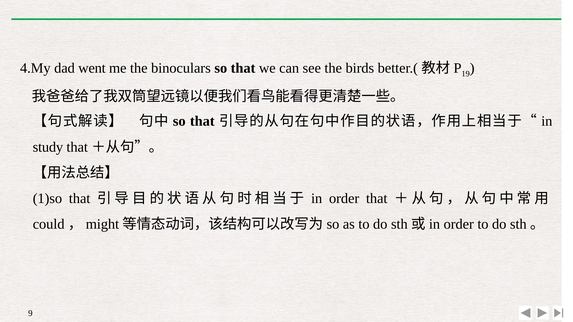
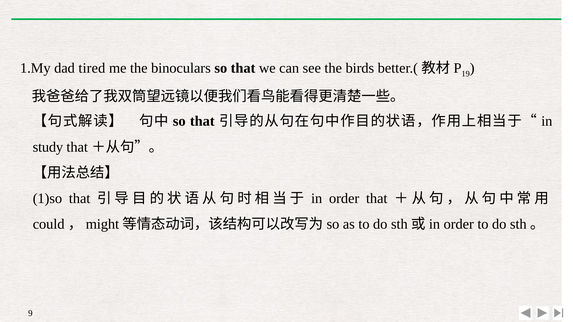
4.My: 4.My -> 1.My (35, 68)
went: went -> tired (92, 68)
